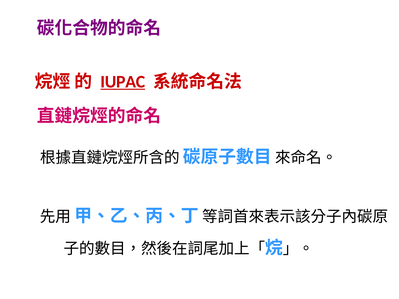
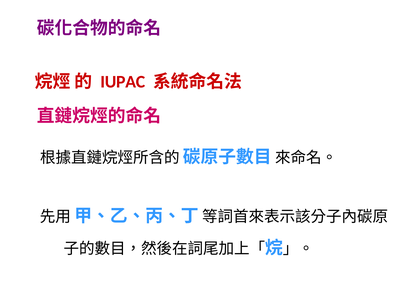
IUPAC underline: present -> none (123, 82)
